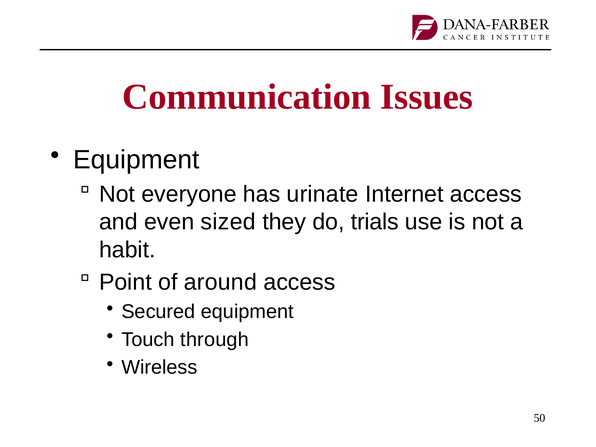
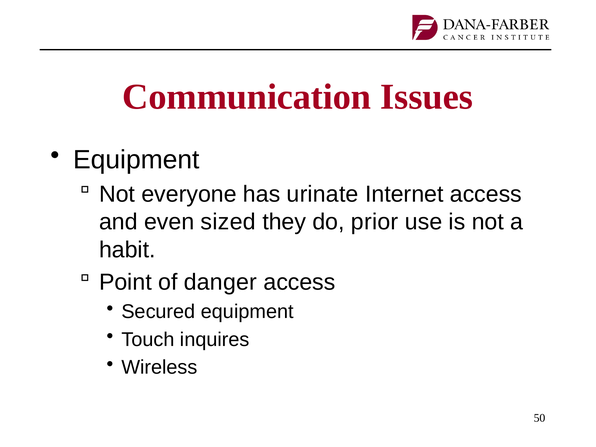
trials: trials -> prior (375, 222)
around: around -> danger (220, 282)
through: through -> inquires (215, 340)
